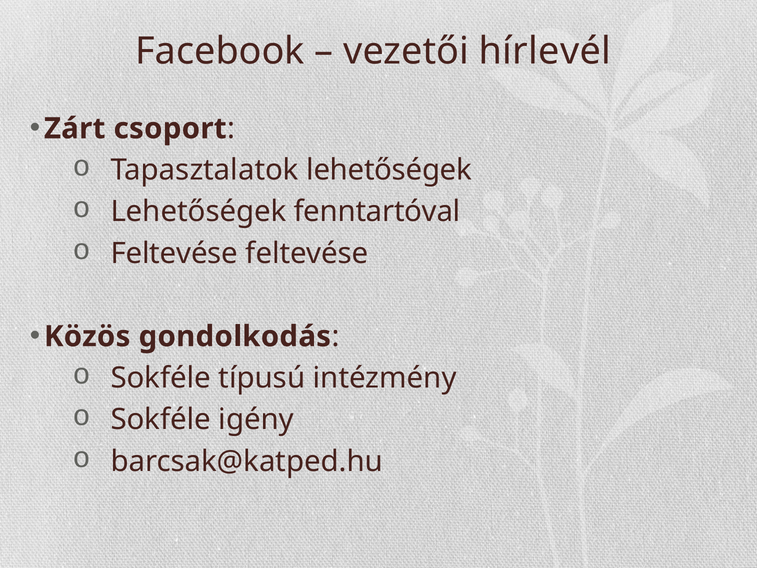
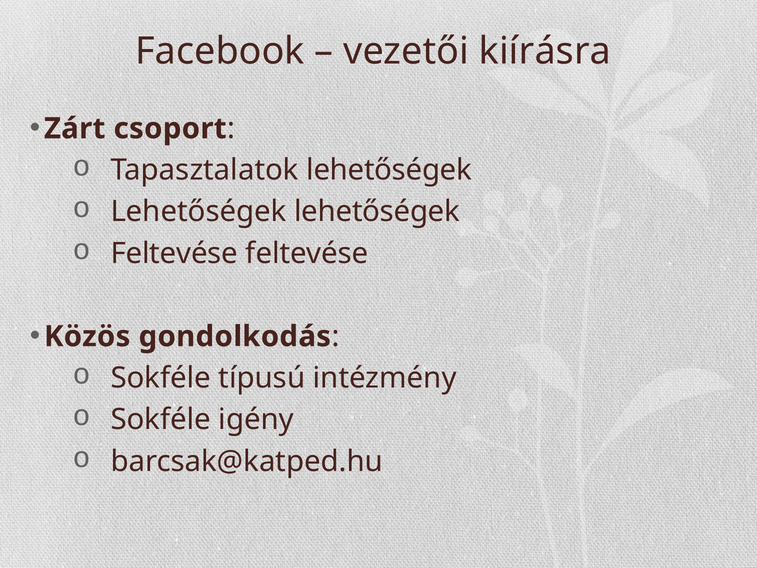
hírlevél: hírlevél -> kiírásra (545, 51)
Lehetőségek fenntartóval: fenntartóval -> lehetőségek (377, 212)
